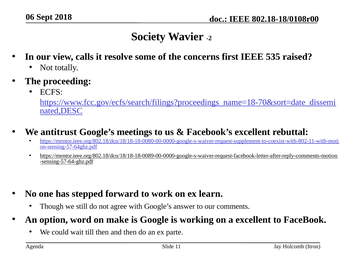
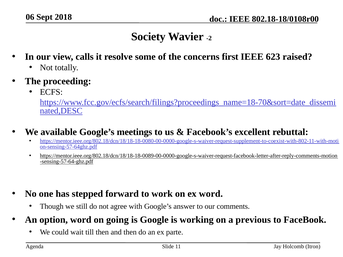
535: 535 -> 623 (273, 57)
antitrust: antitrust -> available (59, 132)
ex learn: learn -> word (211, 194)
make: make -> going (117, 220)
a excellent: excellent -> previous (253, 220)
